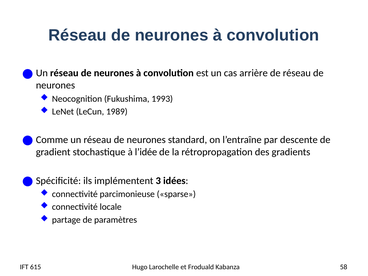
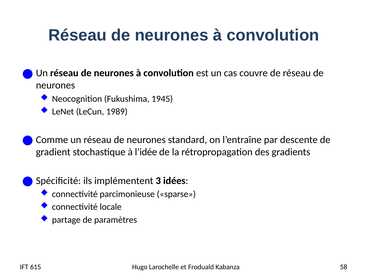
arrière: arrière -> couvre (254, 73)
1993: 1993 -> 1945 (162, 99)
